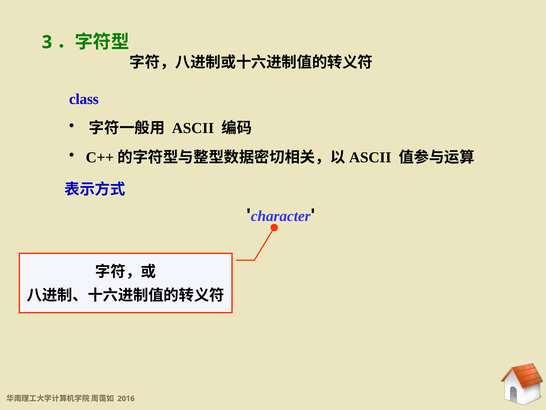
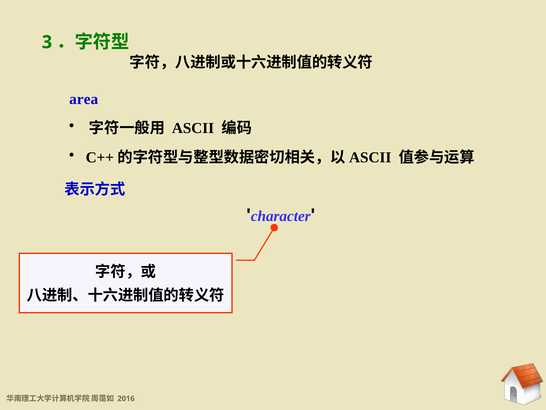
class: class -> area (84, 99)
